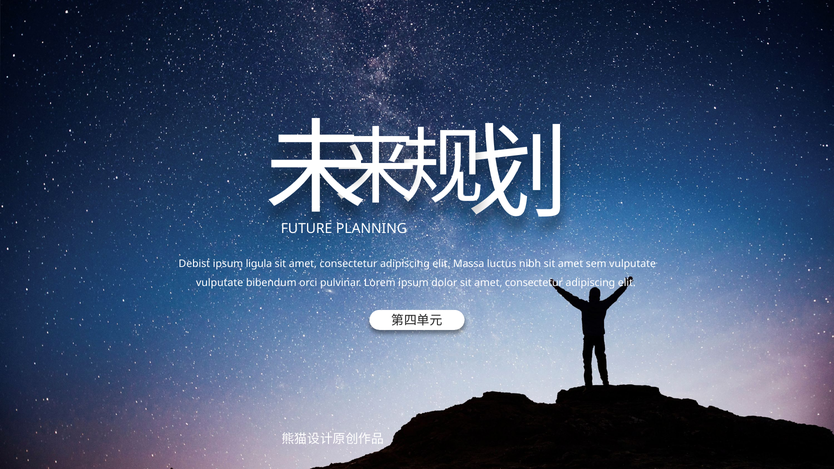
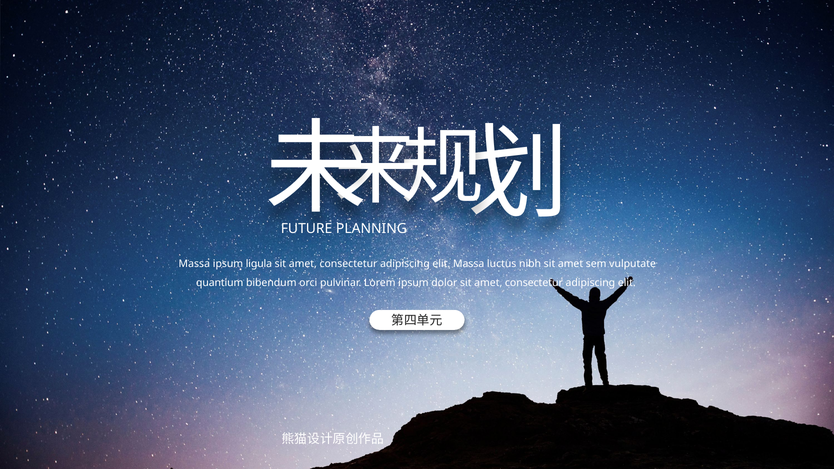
Debist: Debist -> Massa (194, 264)
vulputate: vulputate -> quantium (220, 283)
